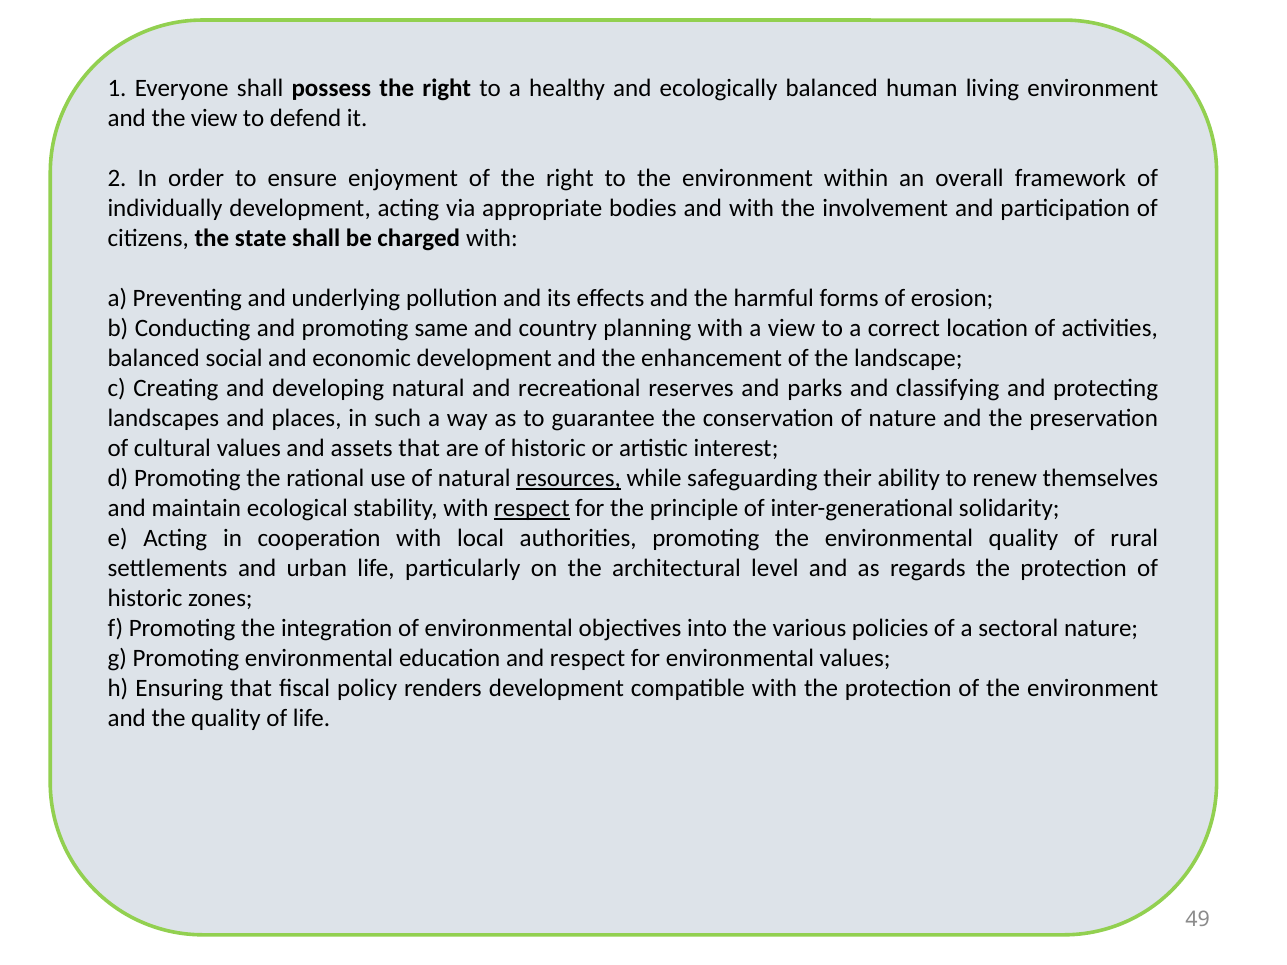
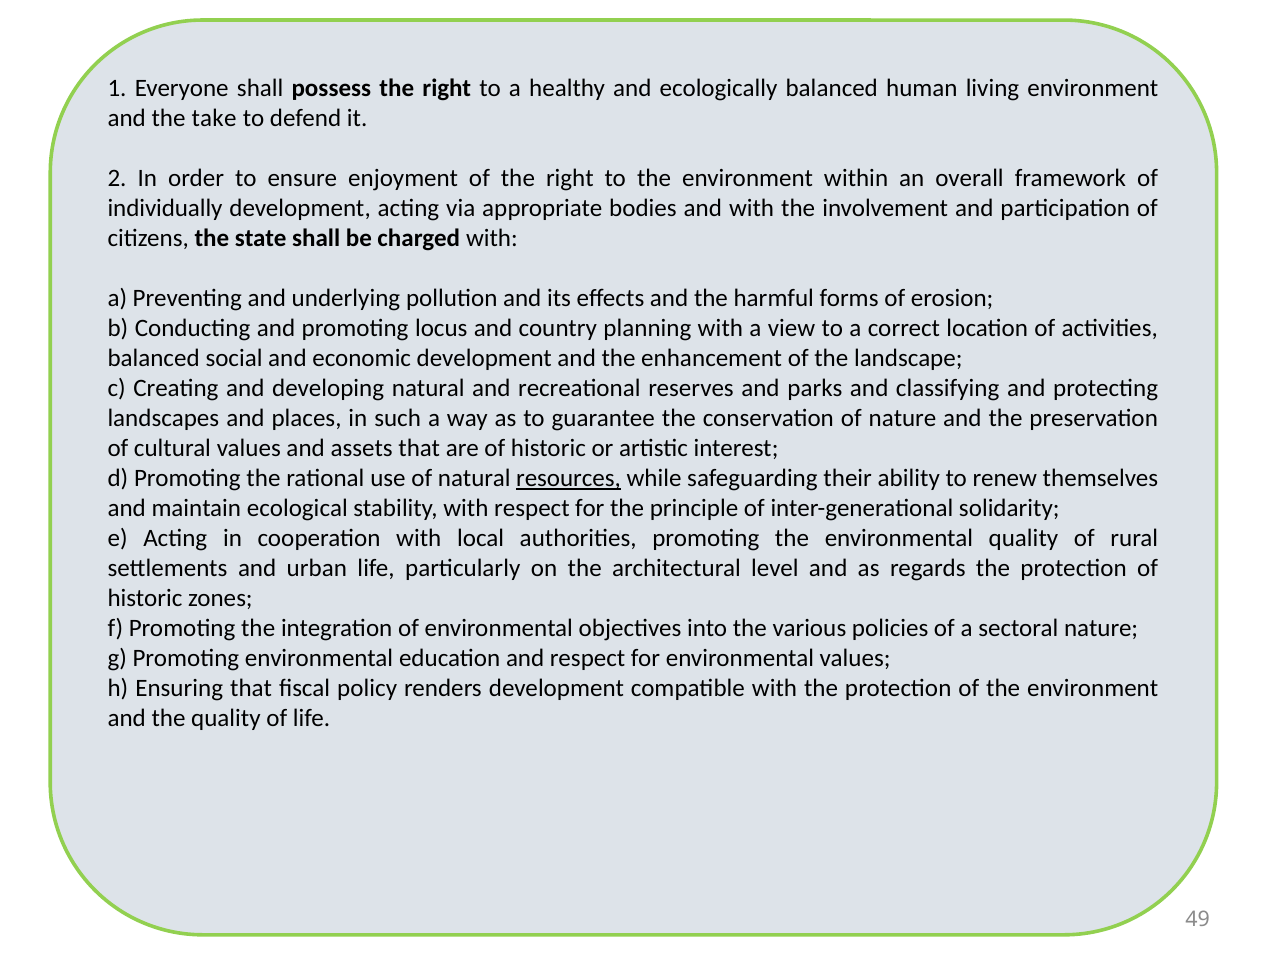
the view: view -> take (214, 118)
same: same -> locus (441, 328)
respect underline: present -> none (532, 508)
